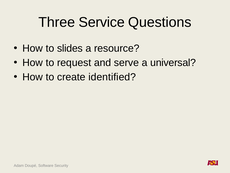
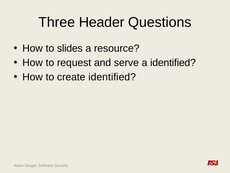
Service: Service -> Header (102, 22)
a universal: universal -> identified (173, 63)
